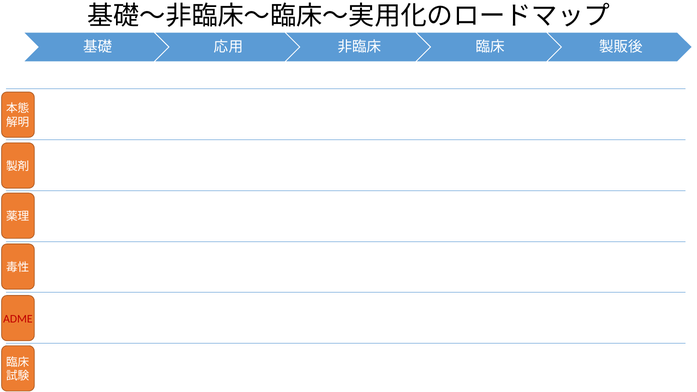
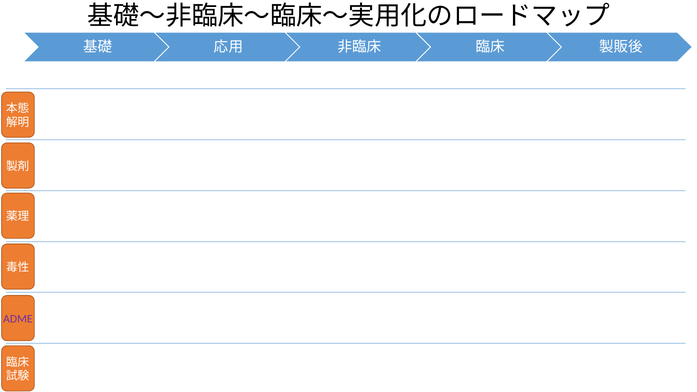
ADME colour: red -> purple (18, 319)
